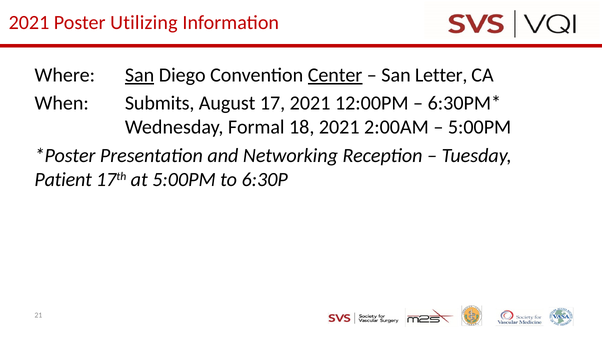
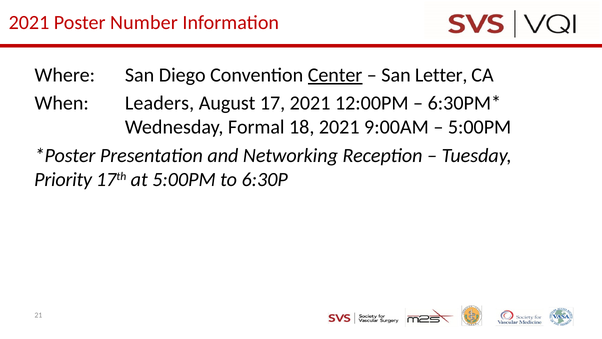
Utilizing: Utilizing -> Number (144, 23)
San underline: present -> none (140, 75)
Submits: Submits -> Leaders (160, 103)
2:00AM: 2:00AM -> 9:00AM (396, 127)
Patient: Patient -> Priority (63, 179)
